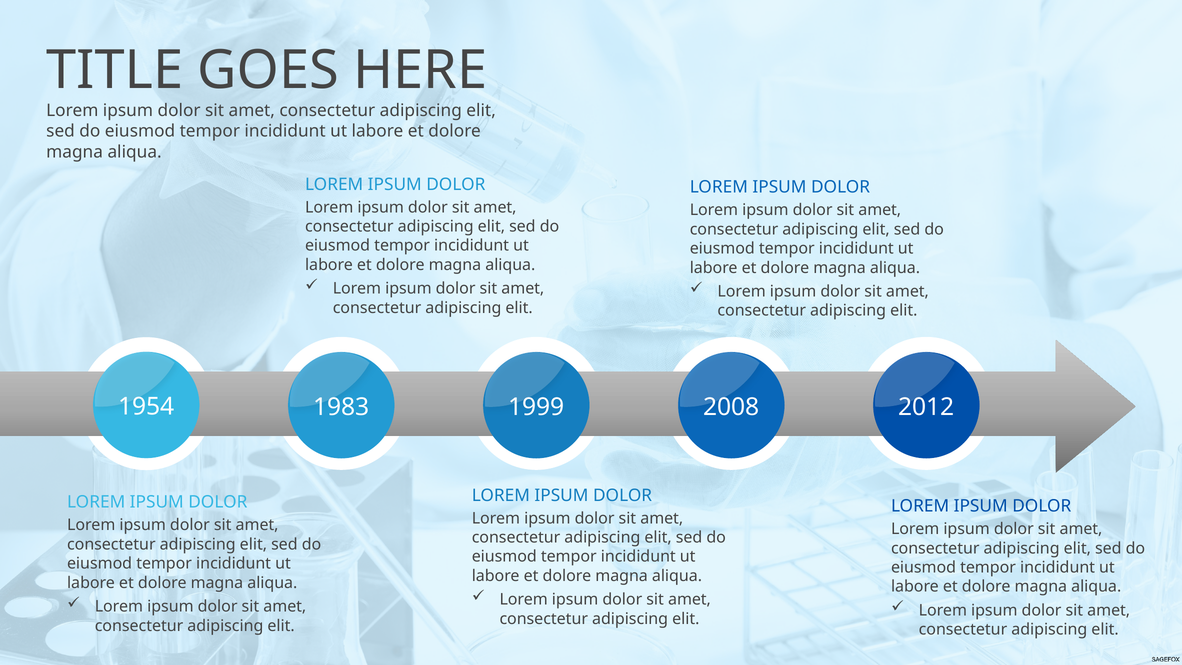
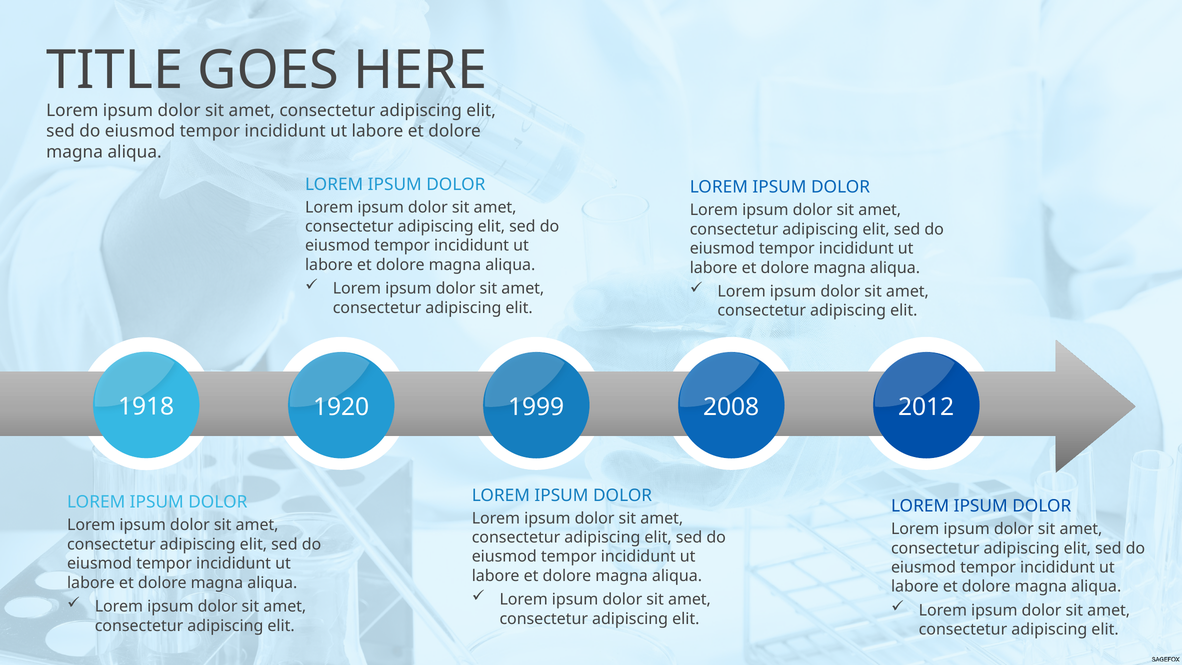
1954: 1954 -> 1918 (146, 407)
1983: 1983 -> 1920 (341, 407)
